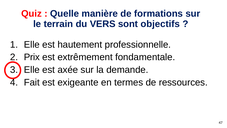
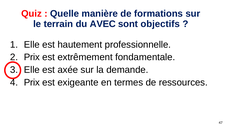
VERS: VERS -> AVEC (103, 24)
Fait: Fait -> Prix (32, 82)
